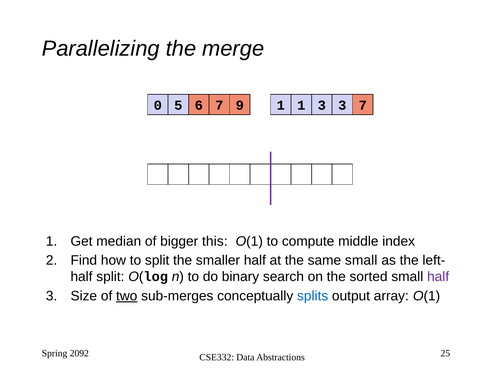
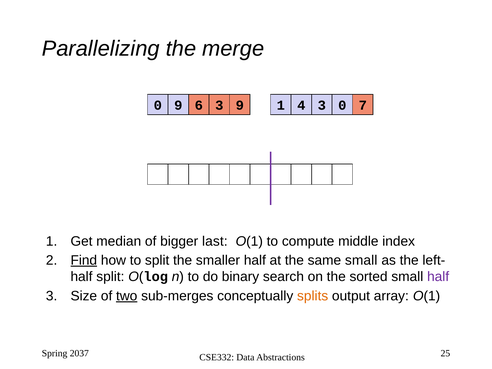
0 5: 5 -> 9 (178, 105)
6 7: 7 -> 3 (219, 105)
1 1: 1 -> 4 (301, 105)
3 3: 3 -> 0 (342, 105)
this: this -> last (215, 241)
Find underline: none -> present (84, 260)
splits colour: blue -> orange (313, 296)
2092: 2092 -> 2037 (79, 353)
